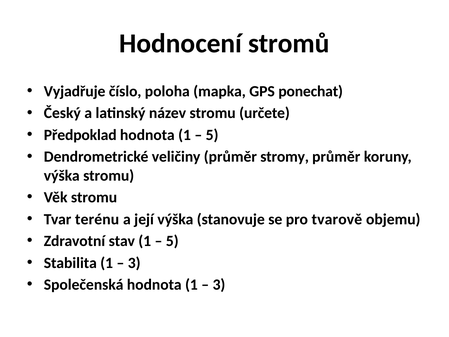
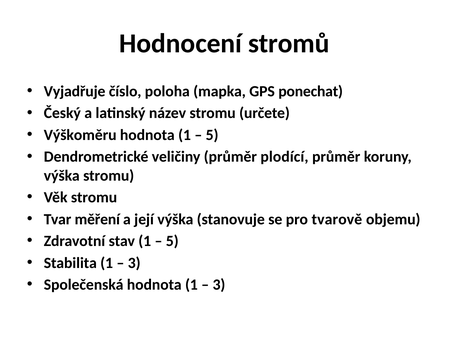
Předpoklad: Předpoklad -> Výškoměru (80, 135)
stromy: stromy -> plodící (284, 157)
terénu: terénu -> měření (97, 219)
